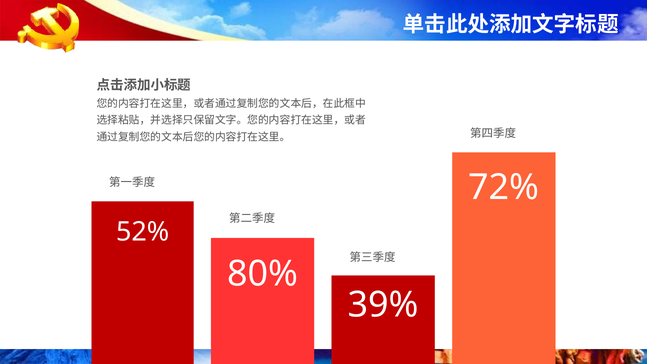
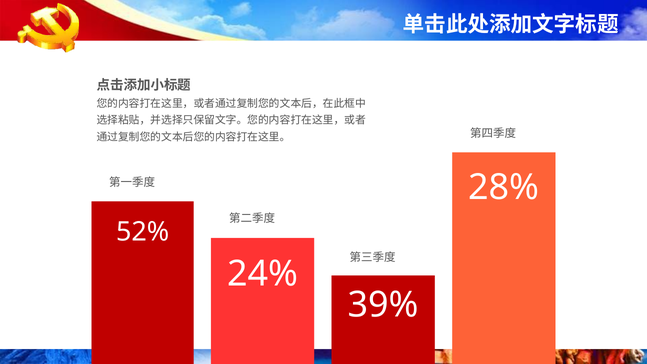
72%: 72% -> 28% (504, 188)
80%: 80% -> 24% (263, 274)
